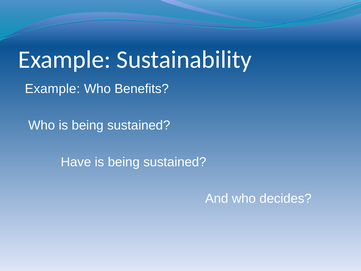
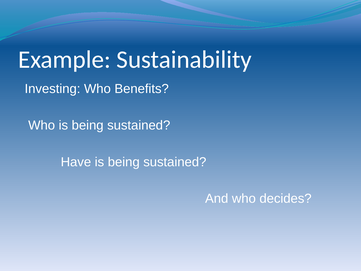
Example: Example -> Investing (52, 89)
